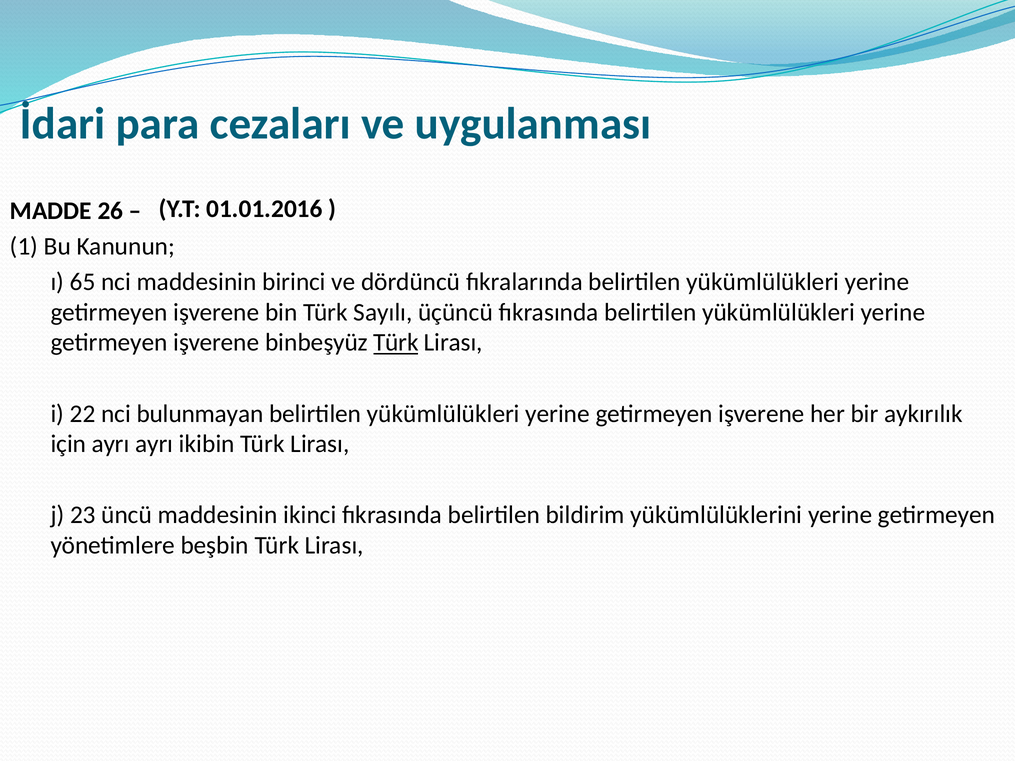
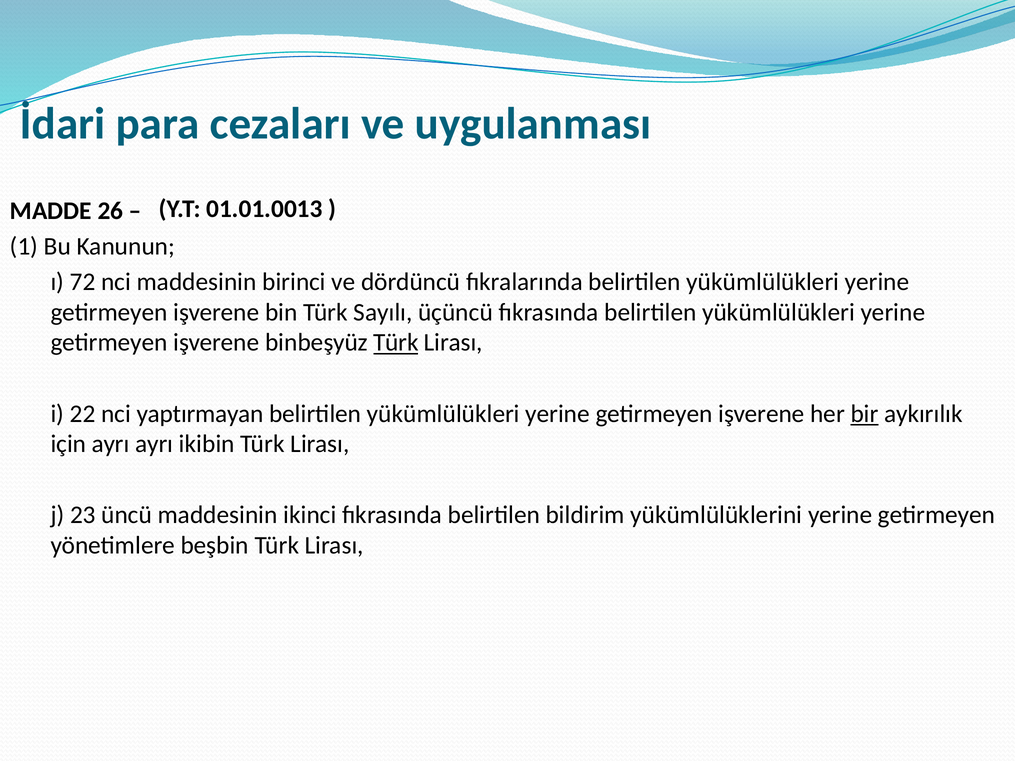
01.01.2016: 01.01.2016 -> 01.01.0013 (264, 209)
65: 65 -> 72 (83, 282)
bulunmayan: bulunmayan -> yaptırmayan (200, 414)
bir underline: none -> present (865, 414)
